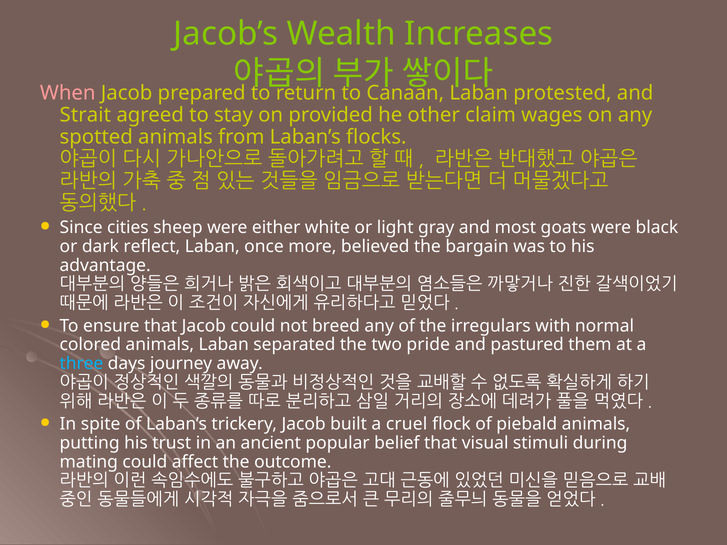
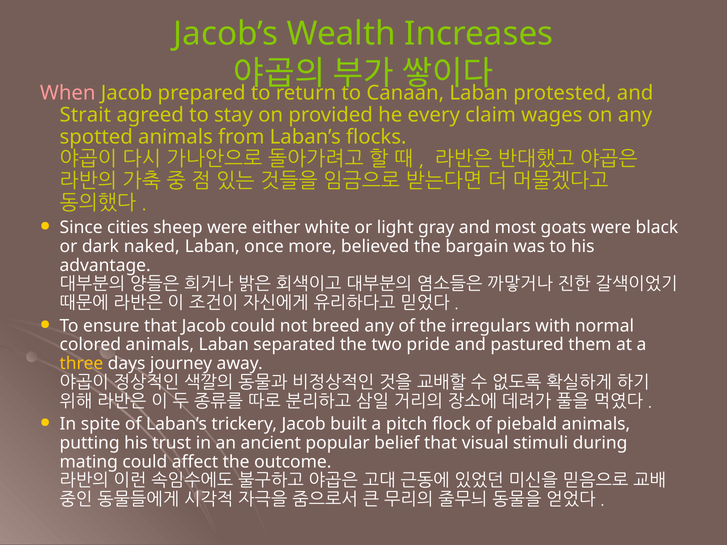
other: other -> every (434, 115)
reflect: reflect -> naked (152, 247)
three colour: light blue -> yellow (81, 364)
cruel: cruel -> pitch (407, 424)
